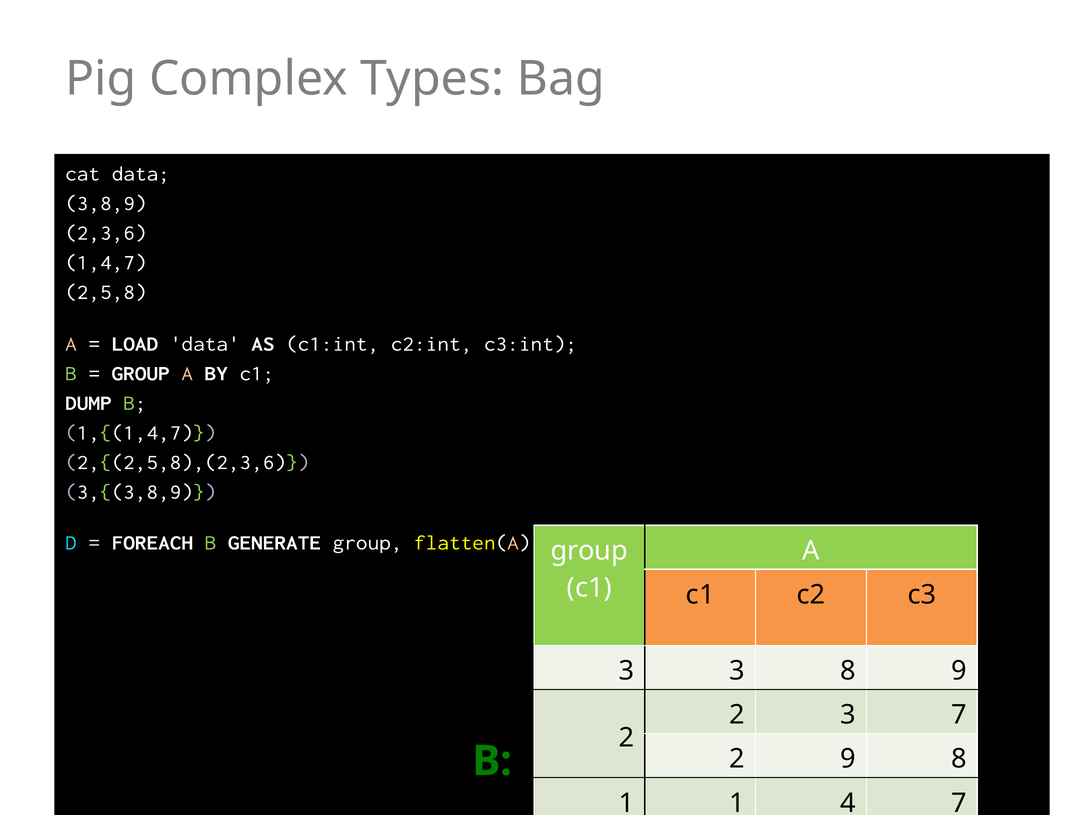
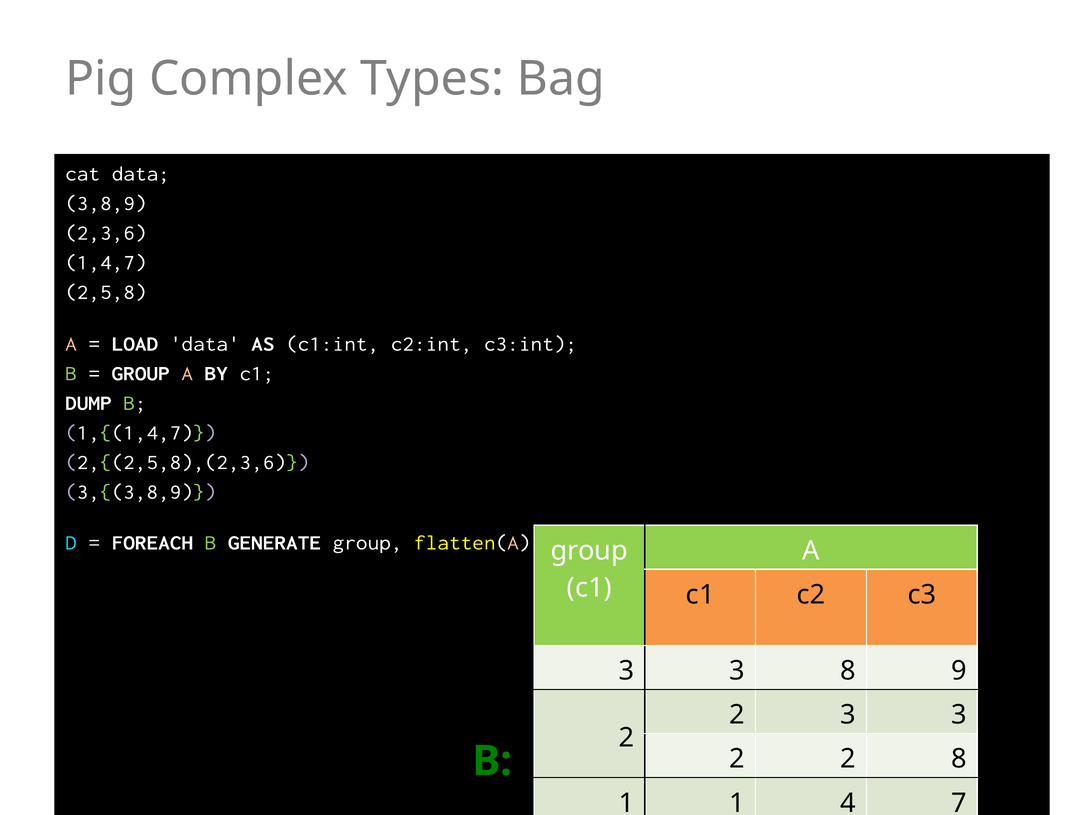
2 3 7: 7 -> 3 (959, 714)
9: 9 -> 2 (848, 759)
